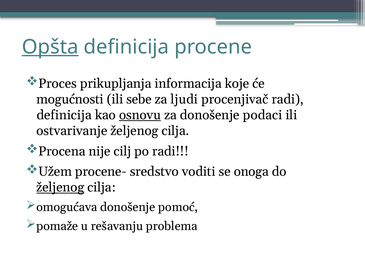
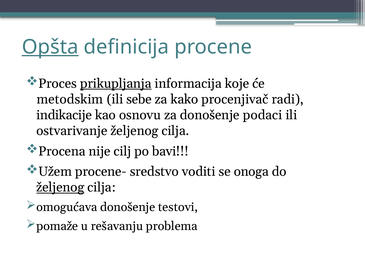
prikupljanja underline: none -> present (116, 84)
mogućnosti: mogućnosti -> metodskim (70, 100)
ljudi: ljudi -> kako (184, 100)
definicija: definicija -> indikacije (64, 115)
osnovu underline: present -> none (140, 115)
po radi: radi -> bavi (170, 152)
pomoć: pomoć -> testovi (178, 208)
